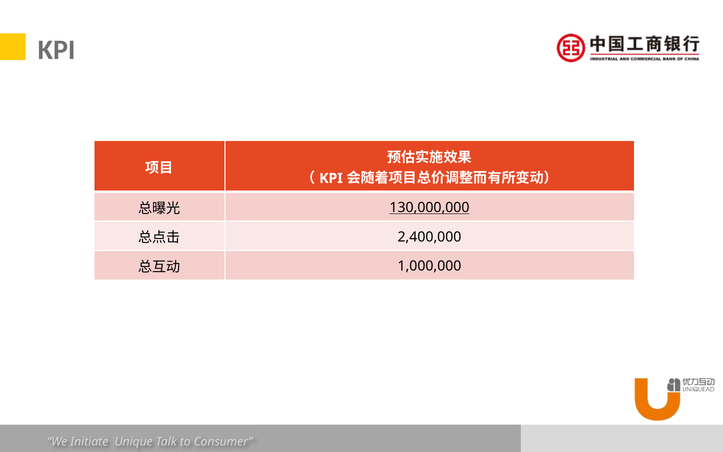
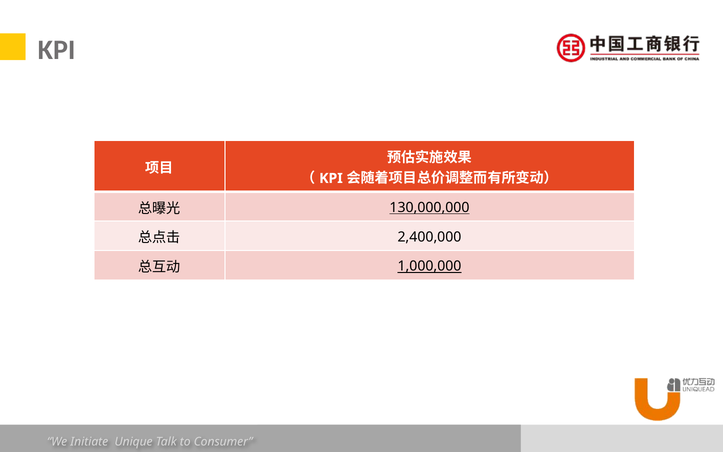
1,000,000 underline: none -> present (429, 266)
